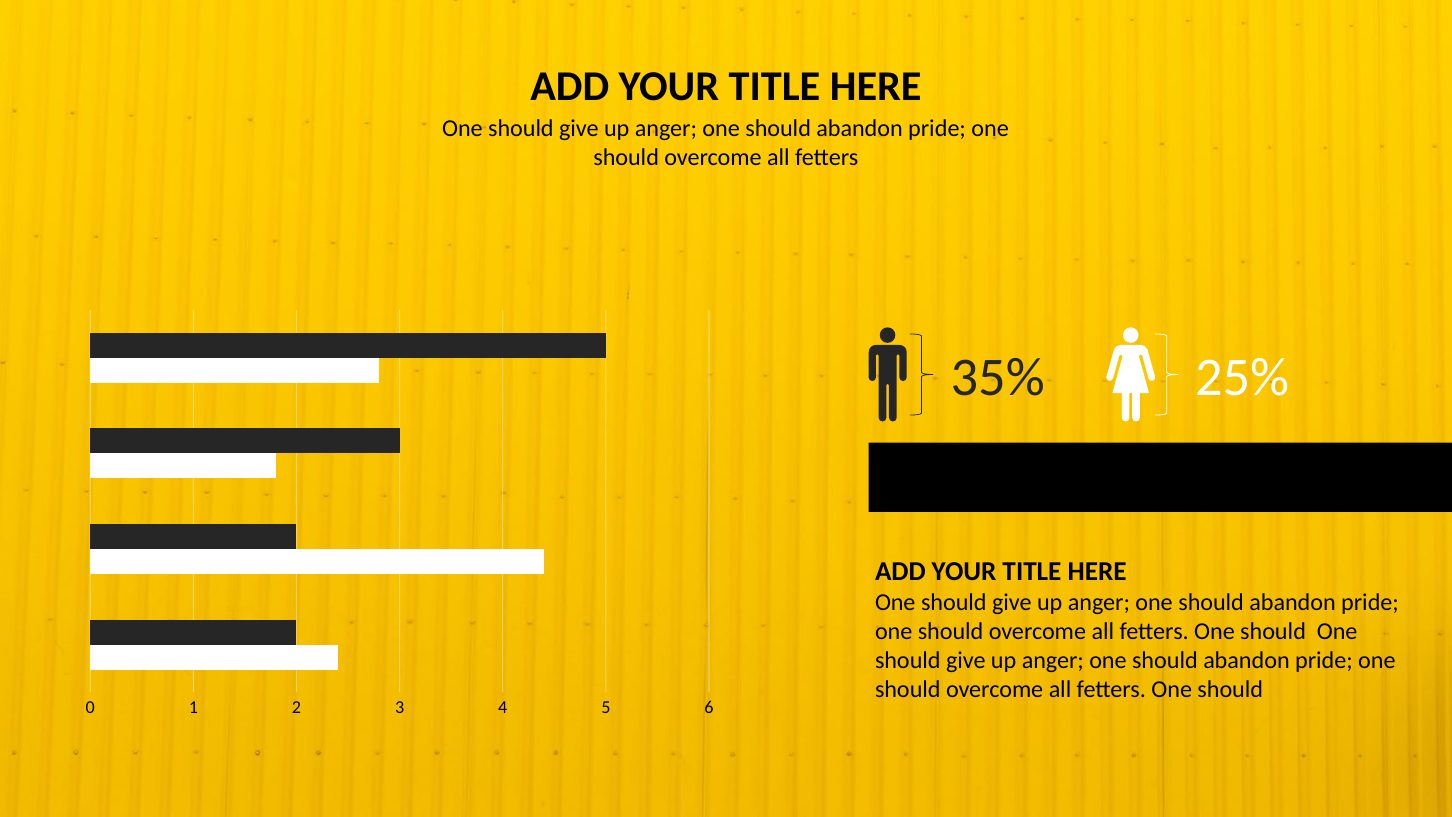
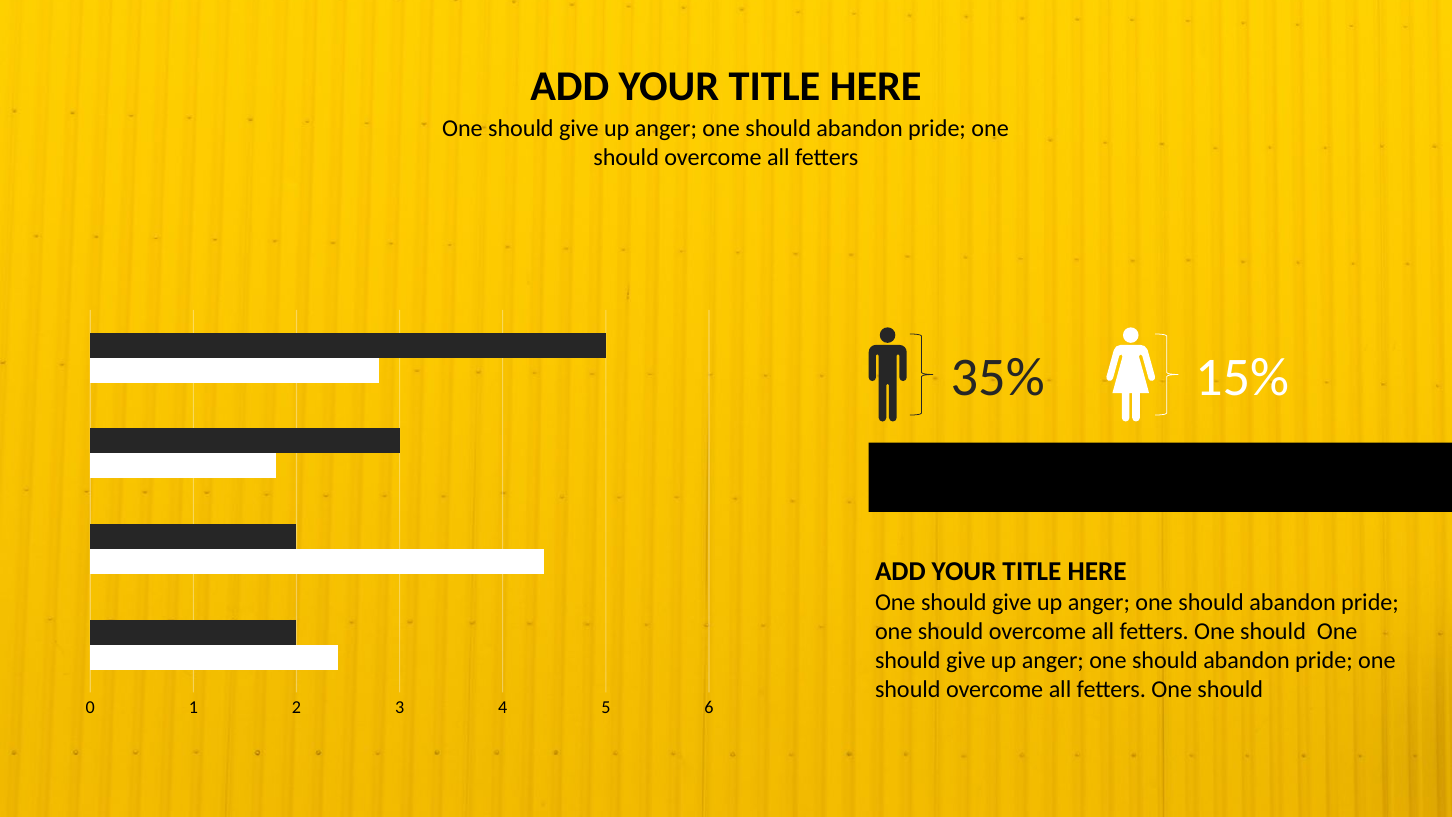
25%: 25% -> 15% (1242, 378)
